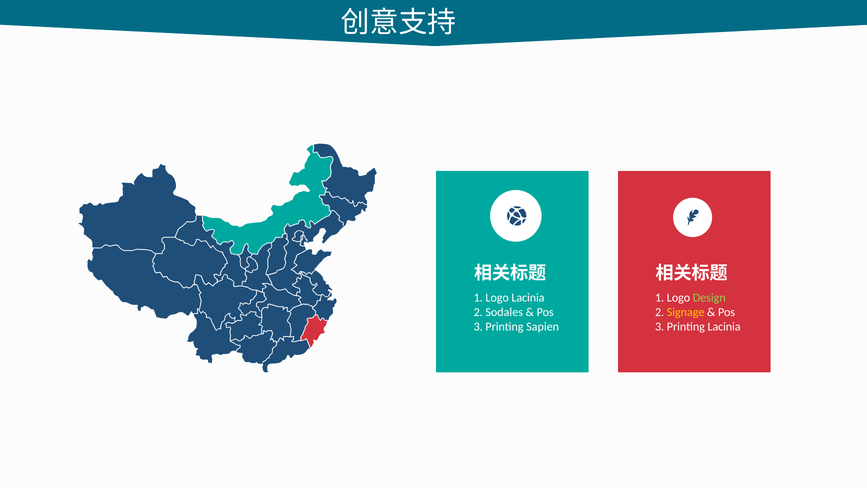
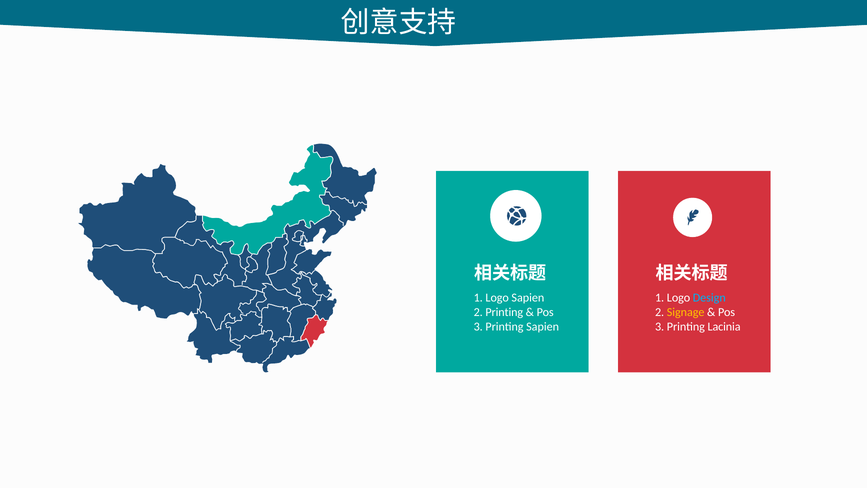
Logo Lacinia: Lacinia -> Sapien (528, 298)
Design colour: light green -> light blue (709, 298)
2 Sodales: Sodales -> Printing (504, 312)
